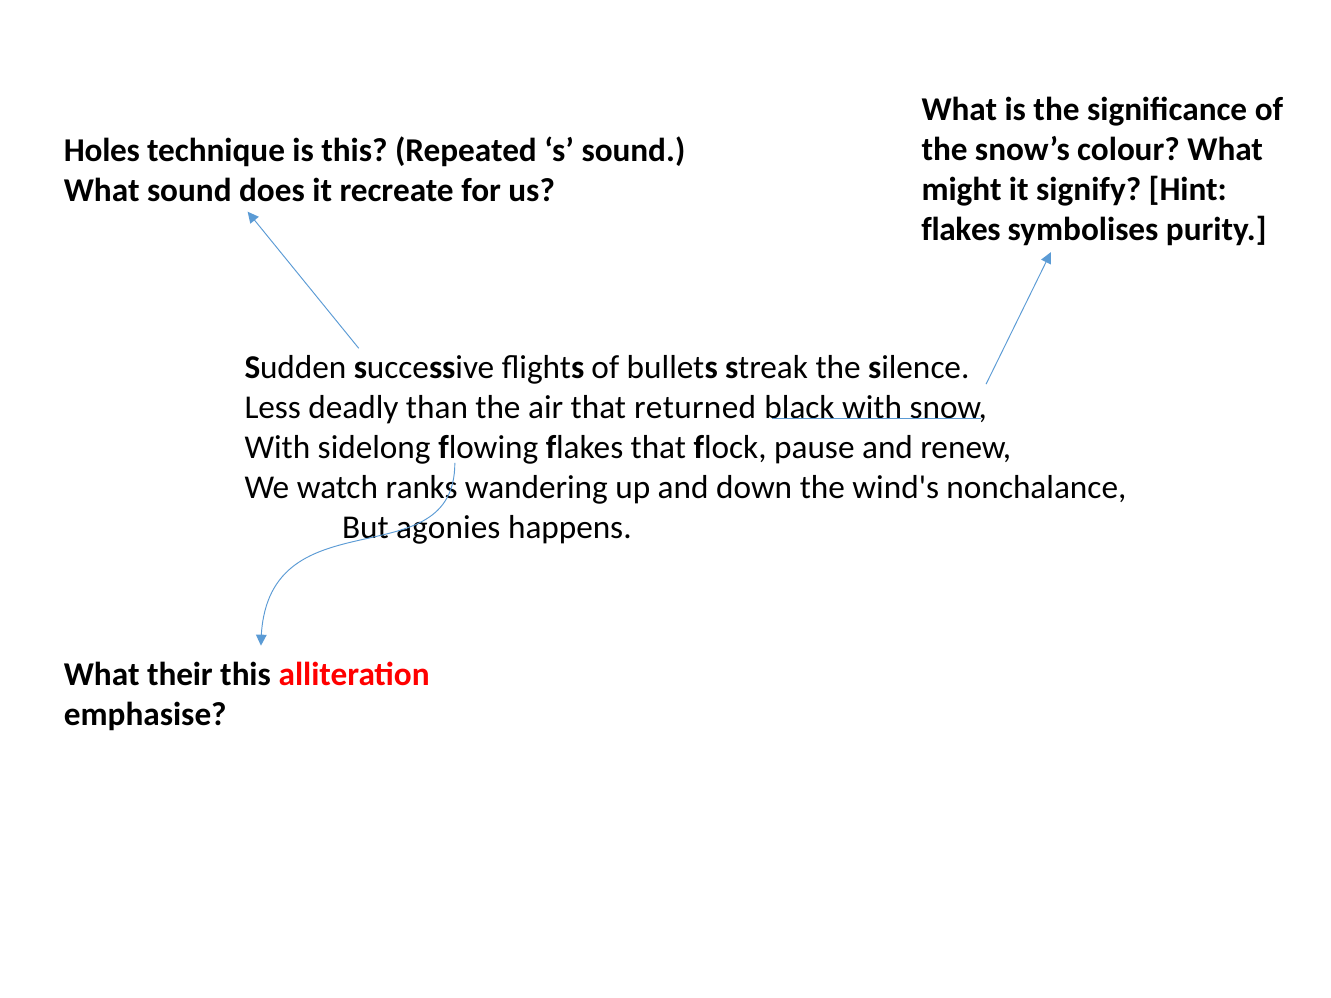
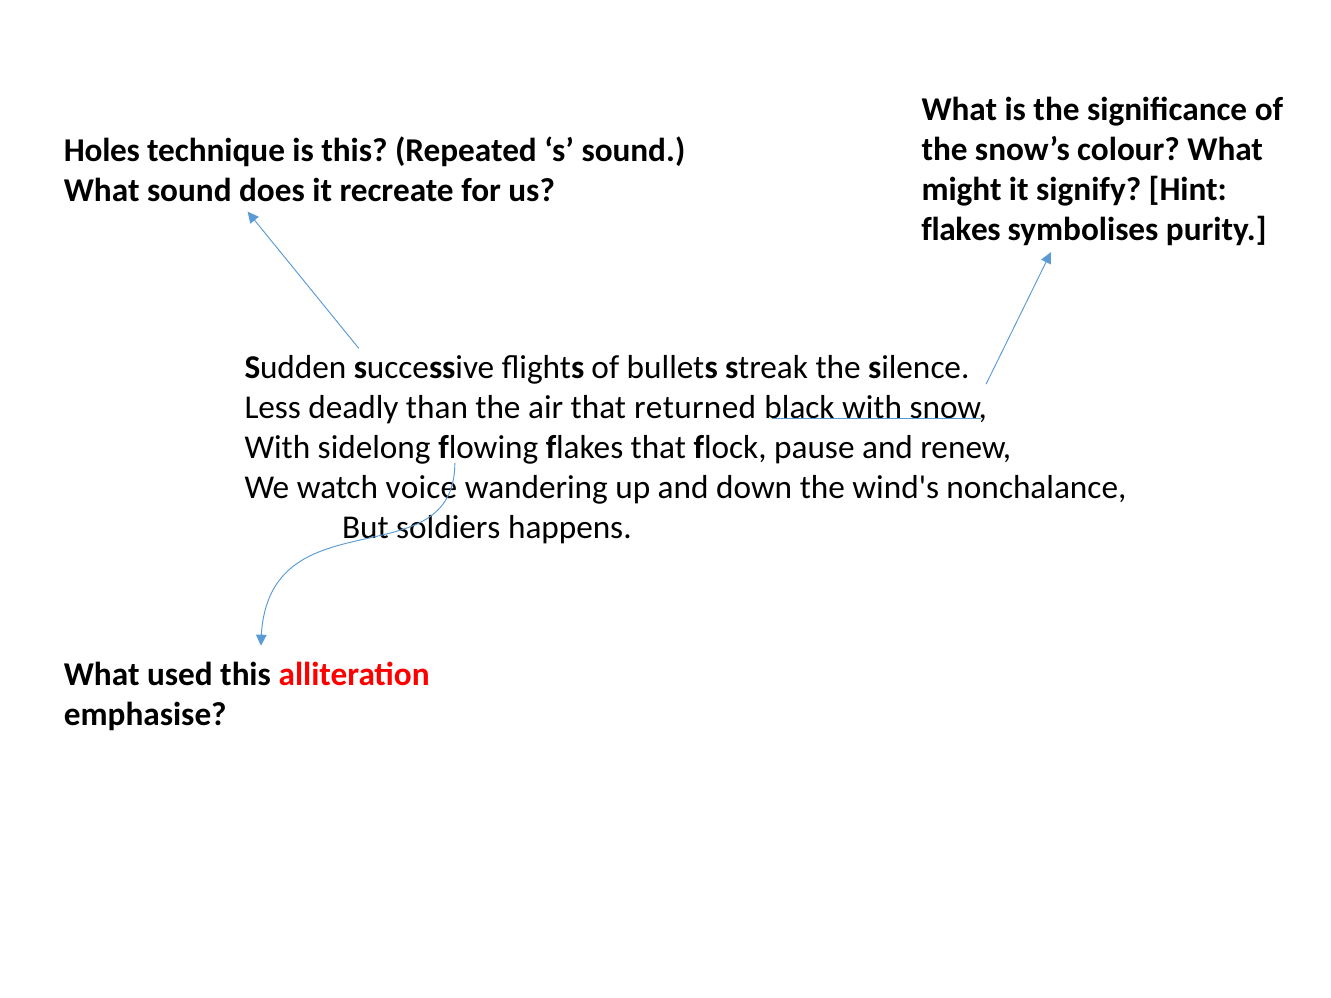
ranks: ranks -> voice (421, 487)
agonies: agonies -> soldiers (448, 527)
their: their -> used (180, 675)
